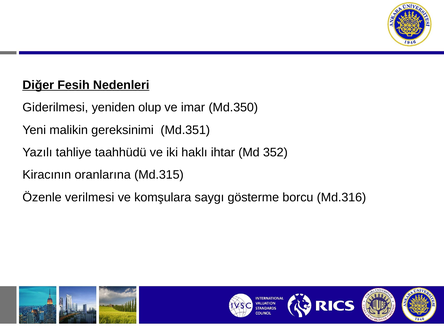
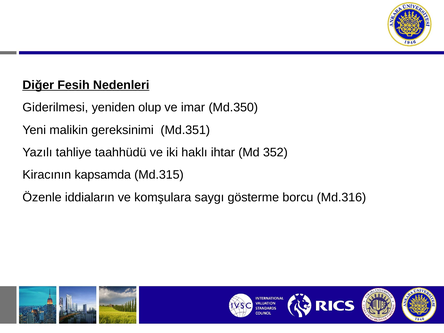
oranlarına: oranlarına -> kapsamda (103, 175)
verilmesi: verilmesi -> iddiaların (90, 197)
